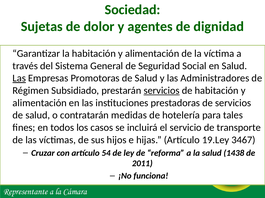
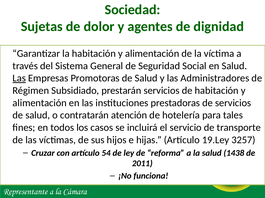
servicios underline: present -> none (162, 91)
medidas: medidas -> atención (129, 116)
3467: 3467 -> 3257 (243, 140)
